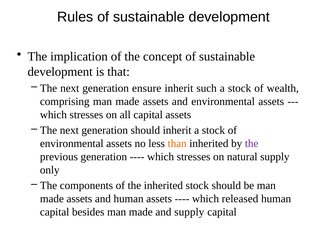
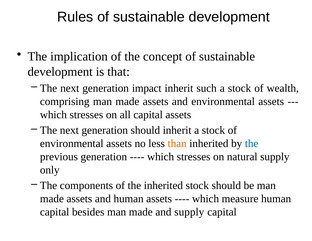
ensure: ensure -> impact (147, 88)
the colour: purple -> blue (252, 143)
released: released -> measure (240, 199)
